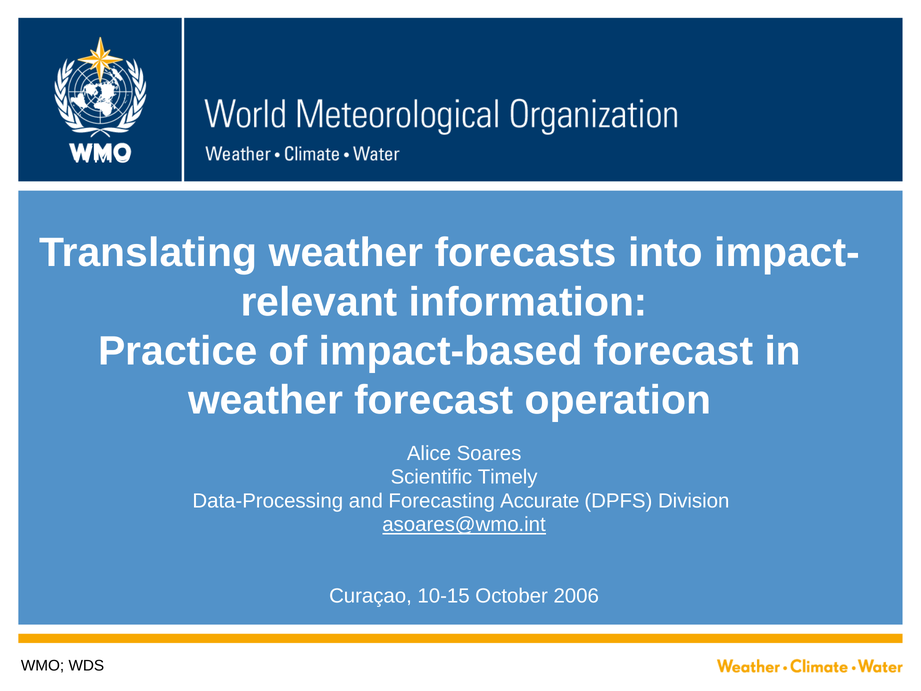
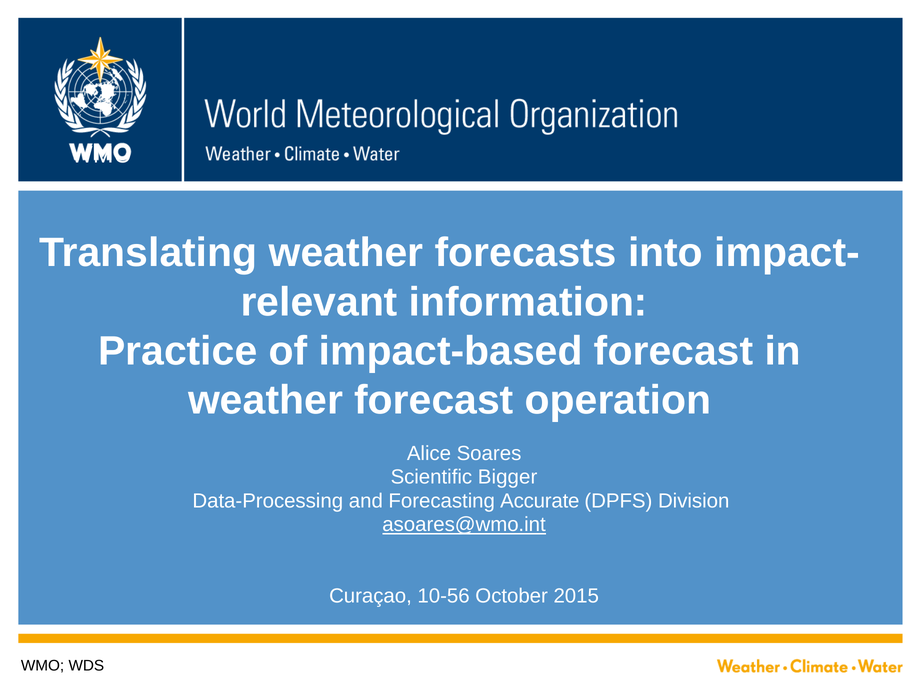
Timely: Timely -> Bigger (508, 477)
10-15: 10-15 -> 10-56 (444, 596)
2006: 2006 -> 2015 (576, 596)
